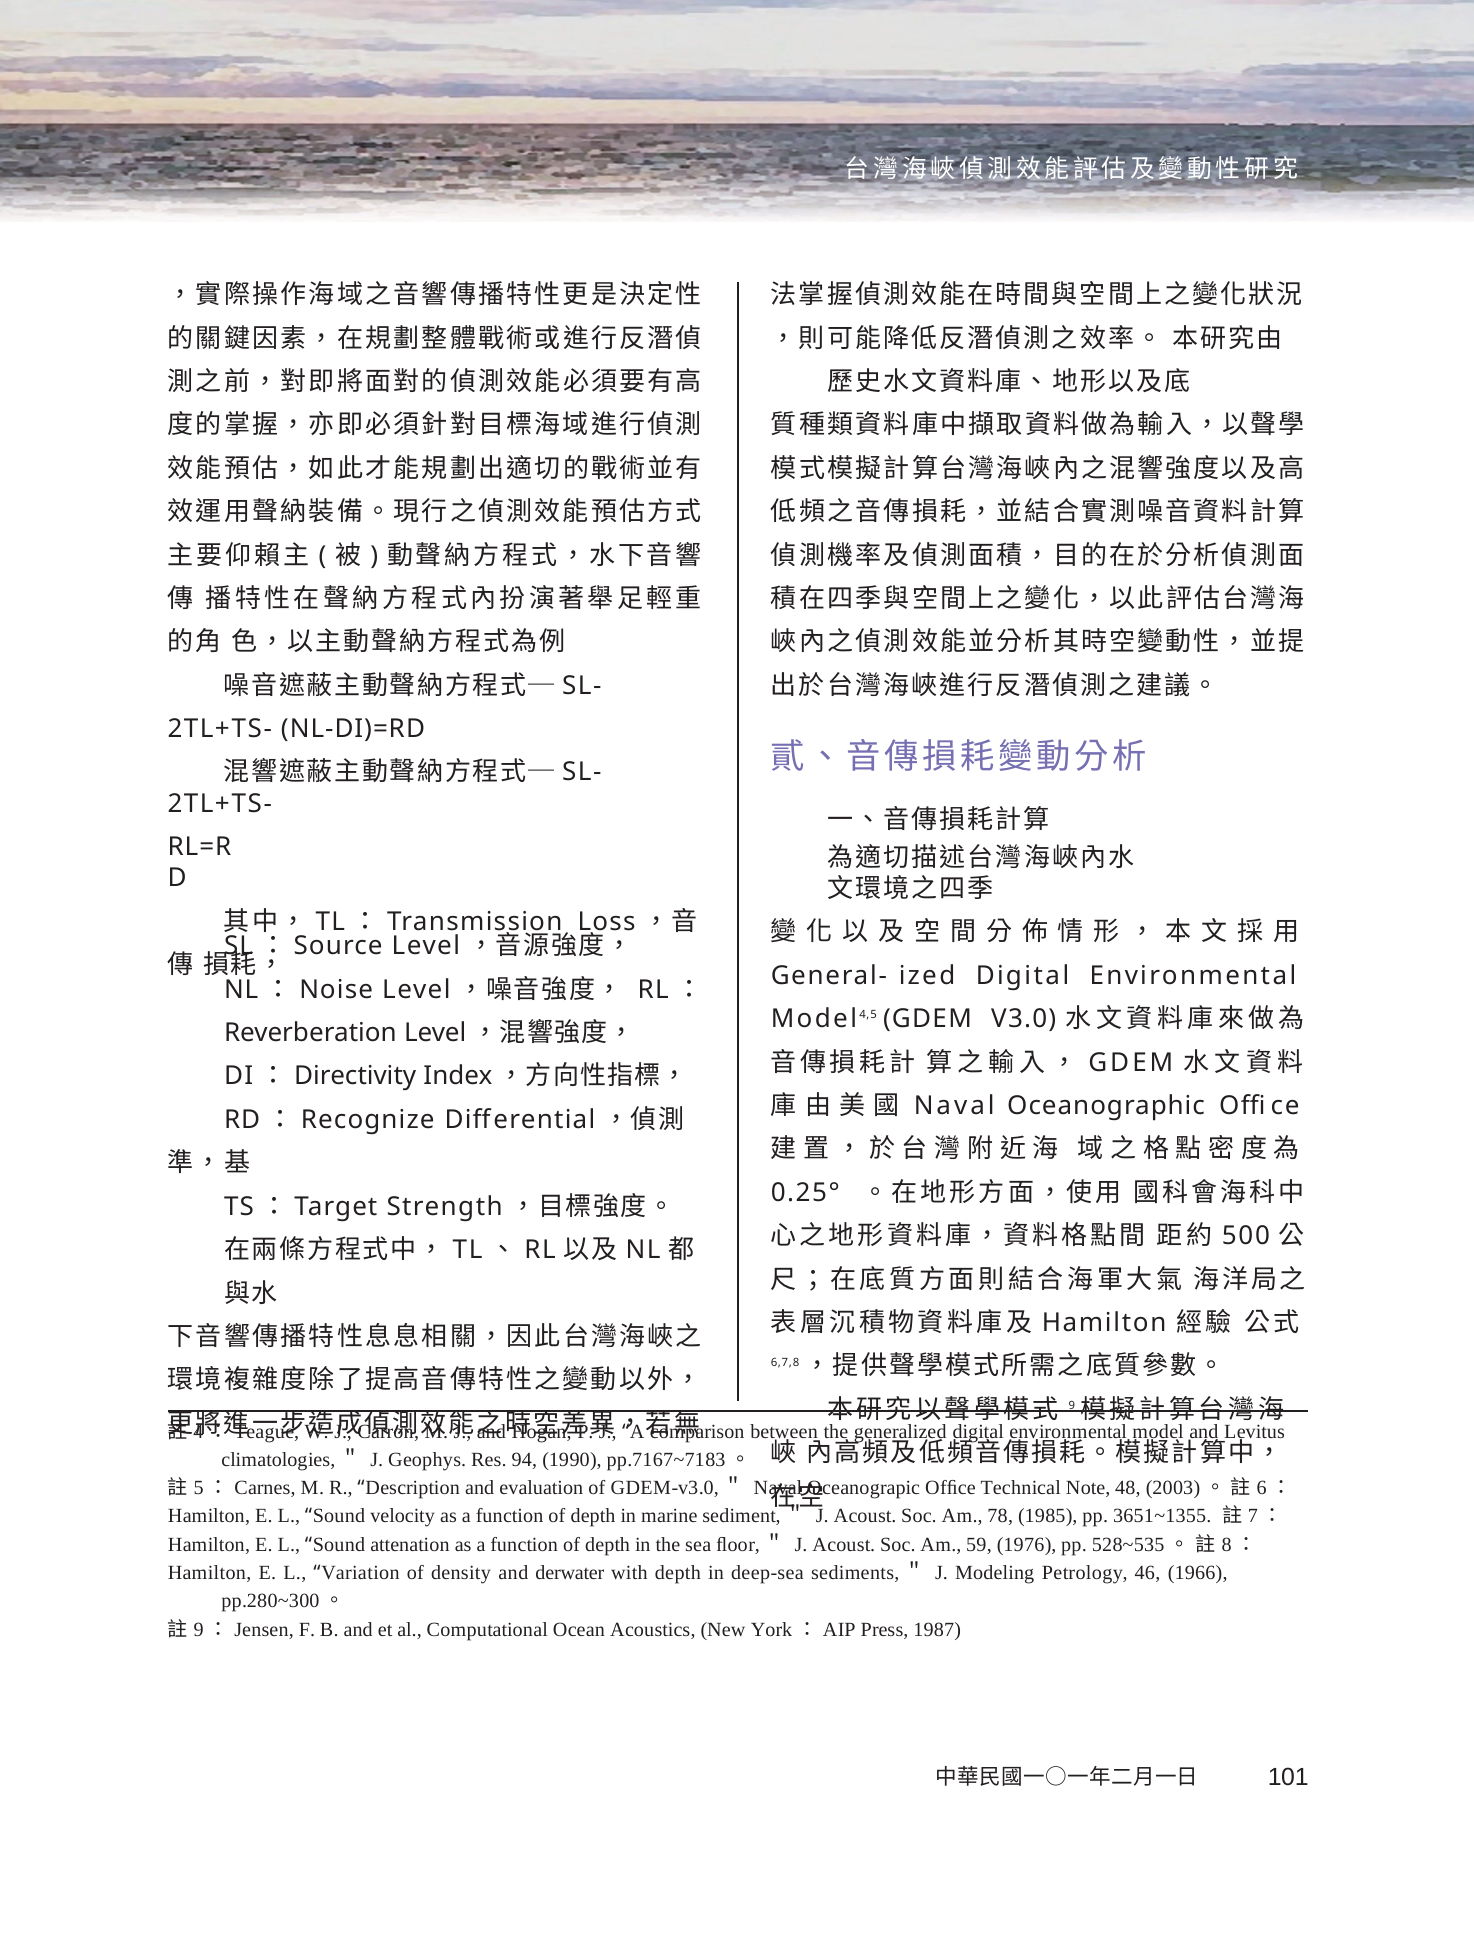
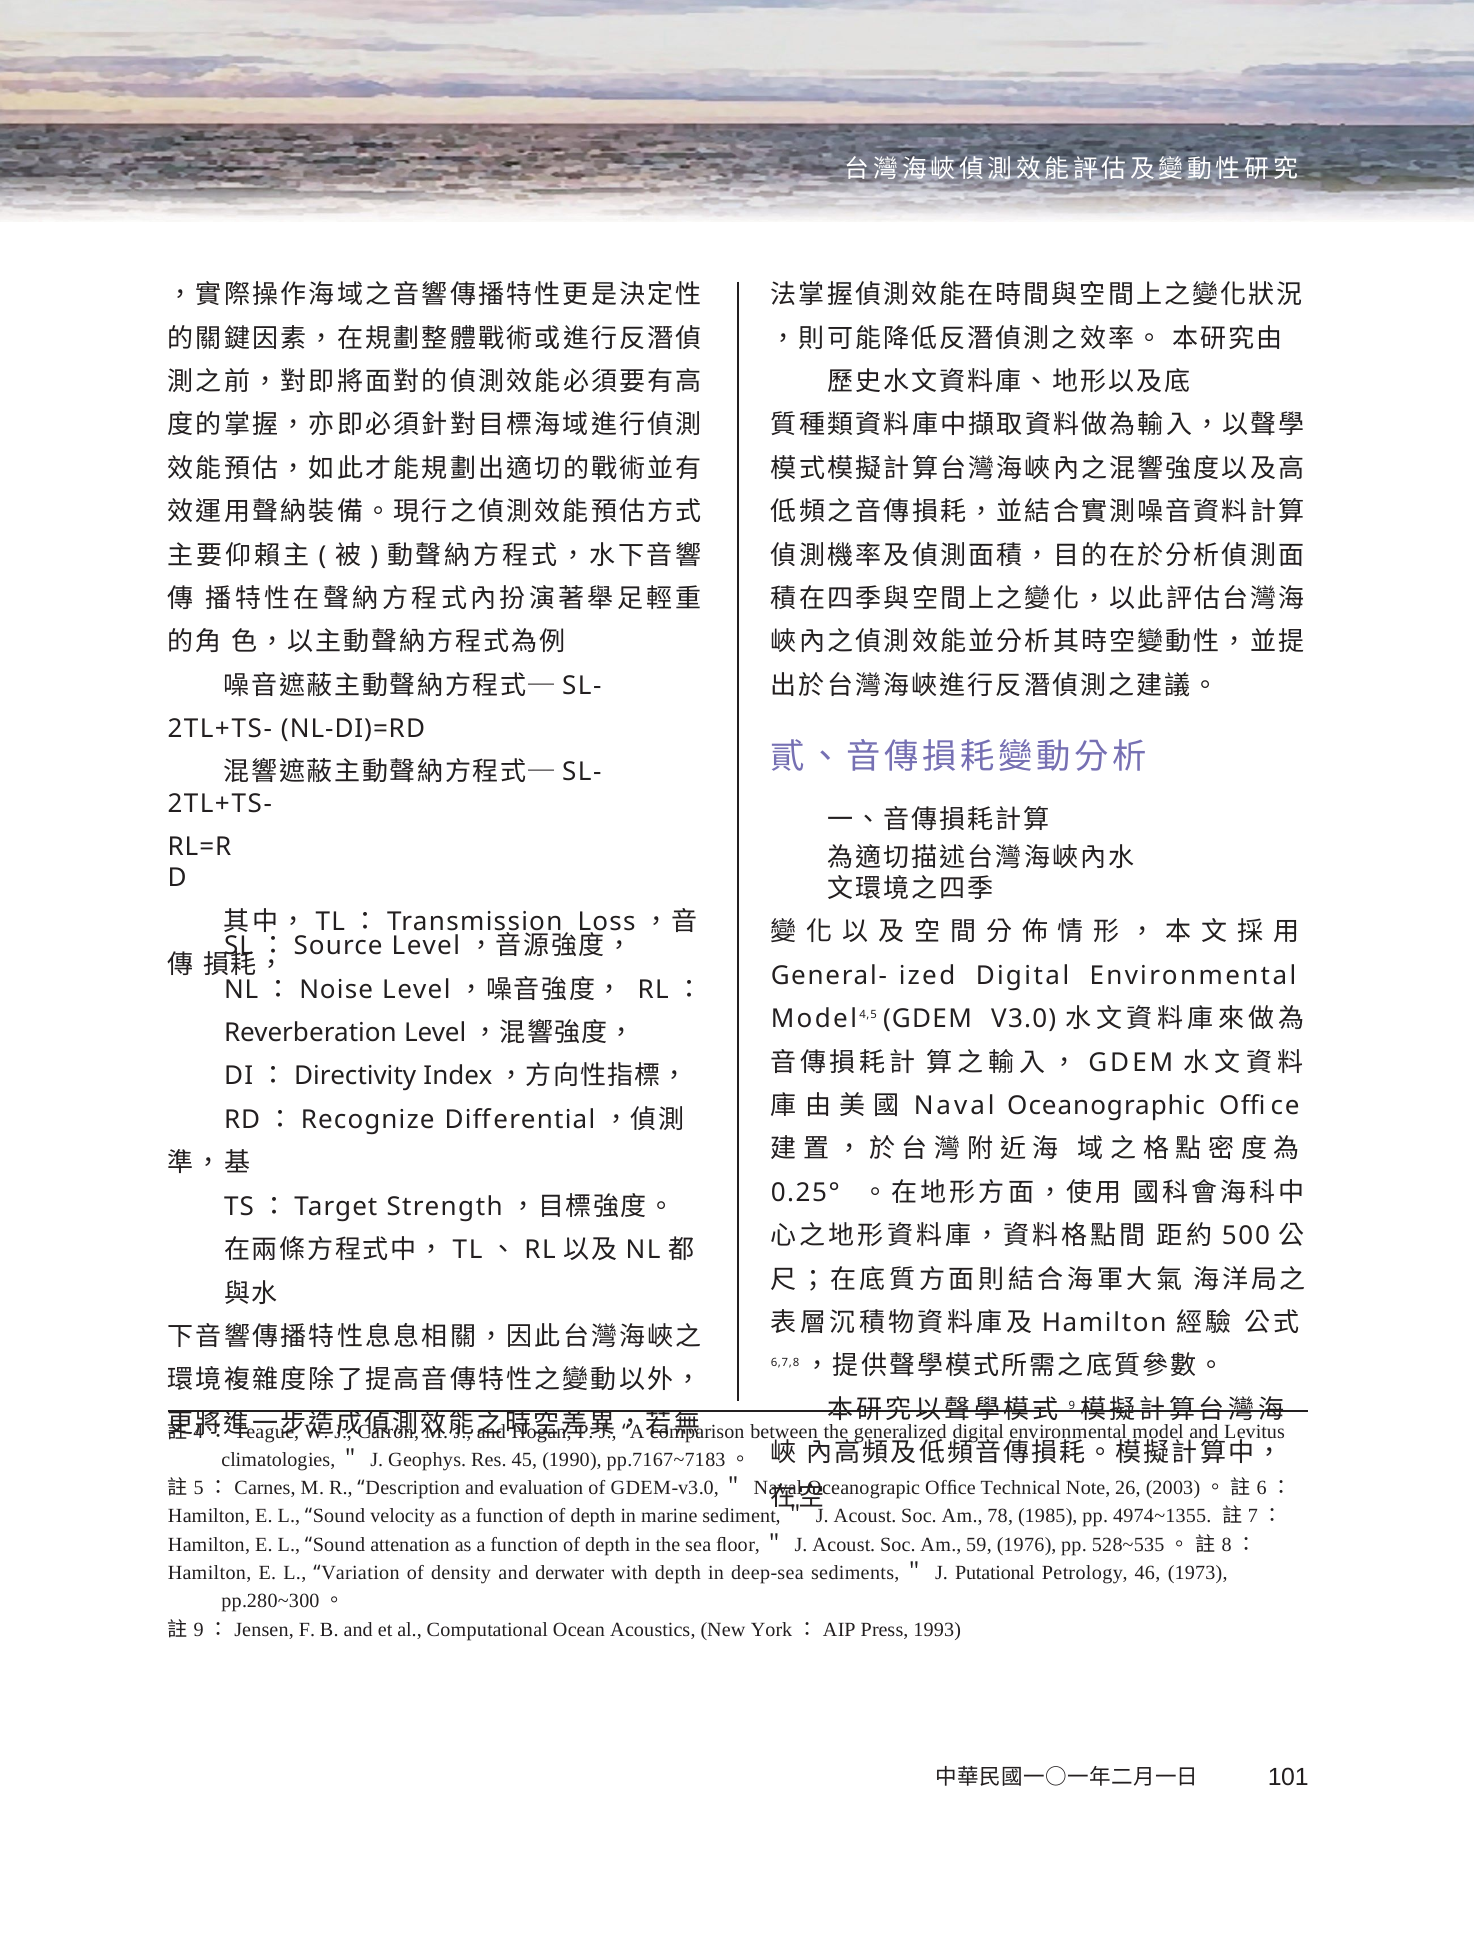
94: 94 -> 45 (524, 1460)
48: 48 -> 26 (1128, 1488)
3651~1355: 3651~1355 -> 4974~1355 (1162, 1516)
Modeling: Modeling -> Putational (995, 1573)
1966: 1966 -> 1973 (1198, 1573)
1987: 1987 -> 1993 (937, 1630)
